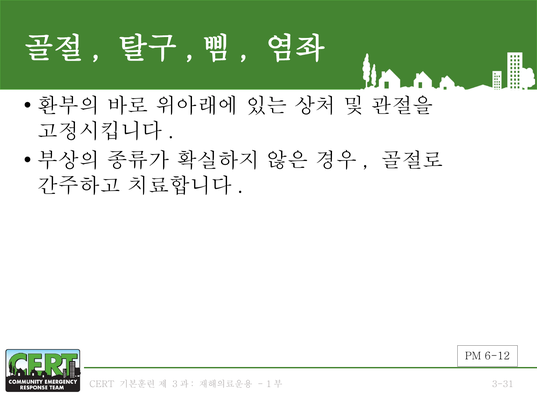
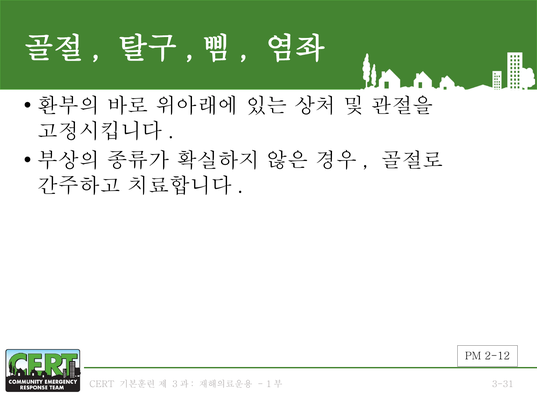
6-12: 6-12 -> 2-12 (497, 356)
